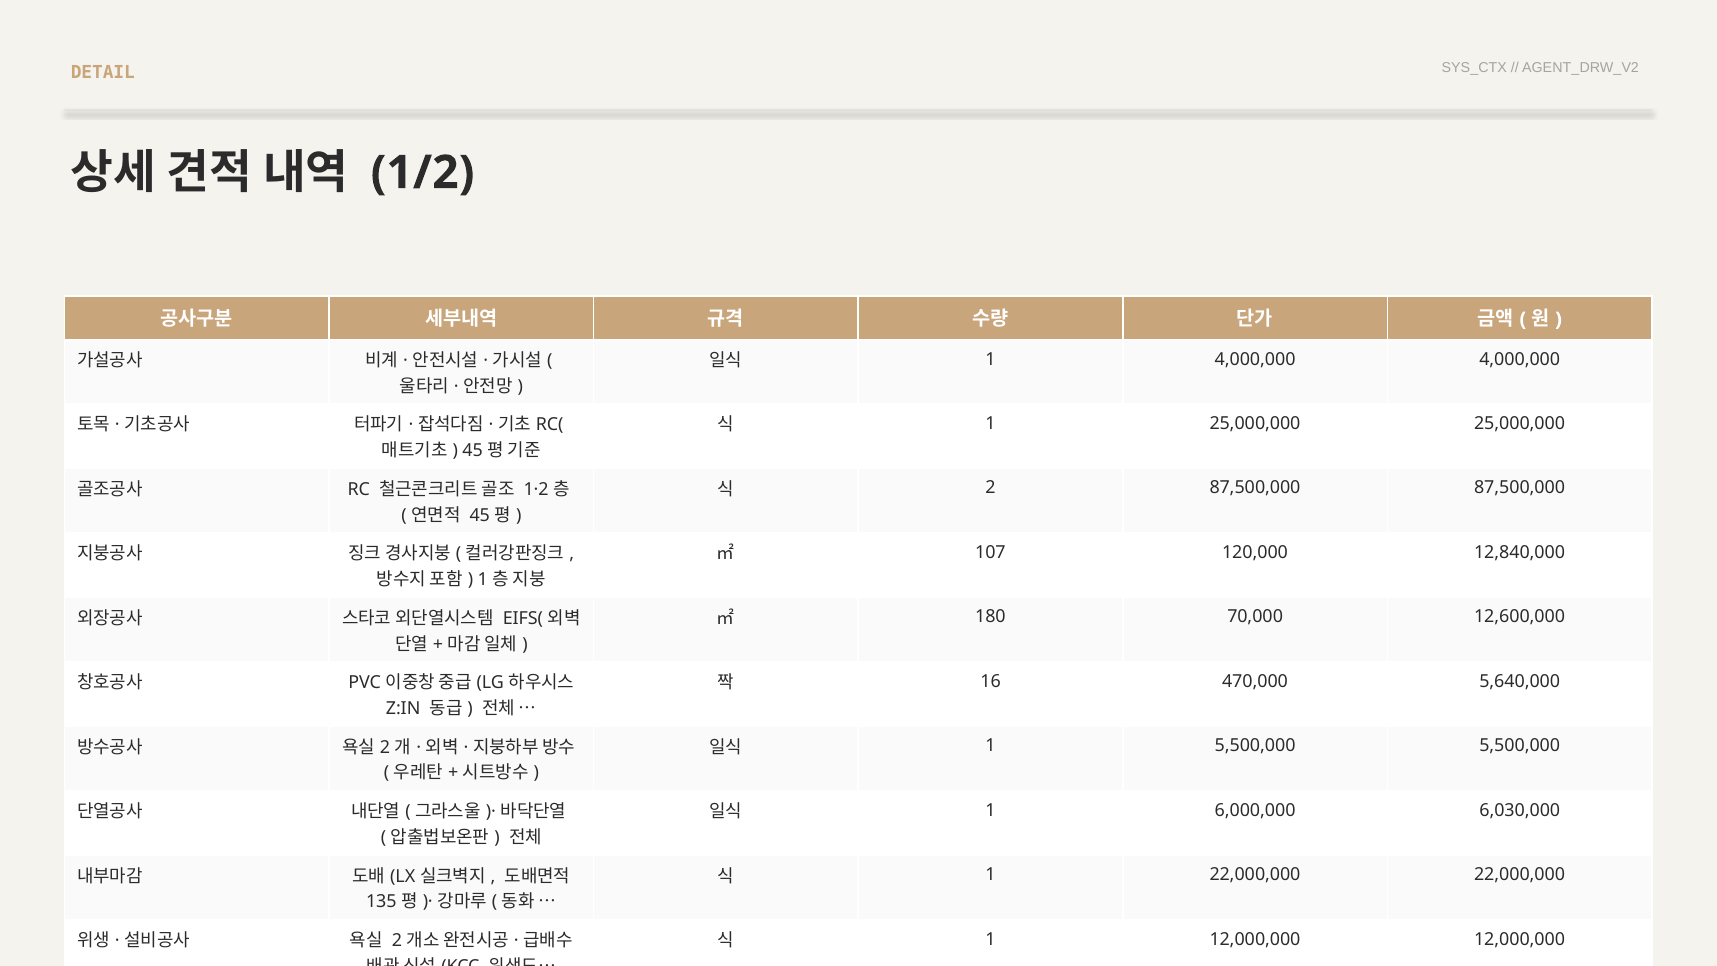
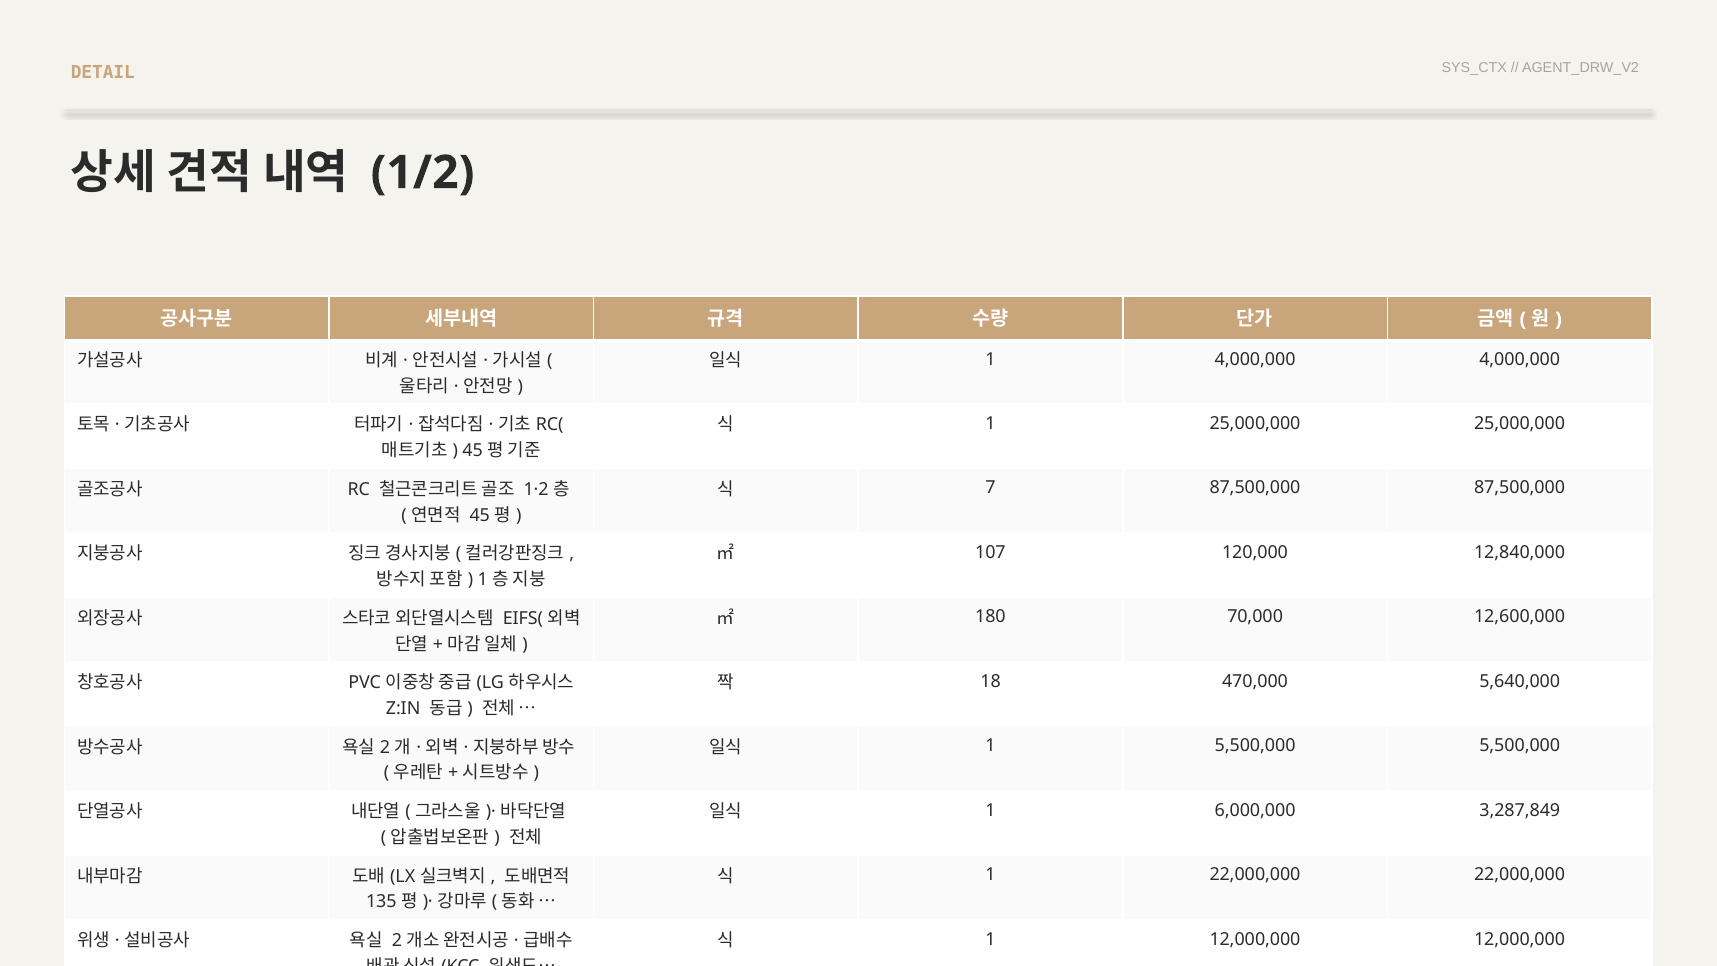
2: 2 -> 7 (991, 488)
16: 16 -> 18 (991, 681)
6,030,000: 6,030,000 -> 3,287,849 (1520, 810)
